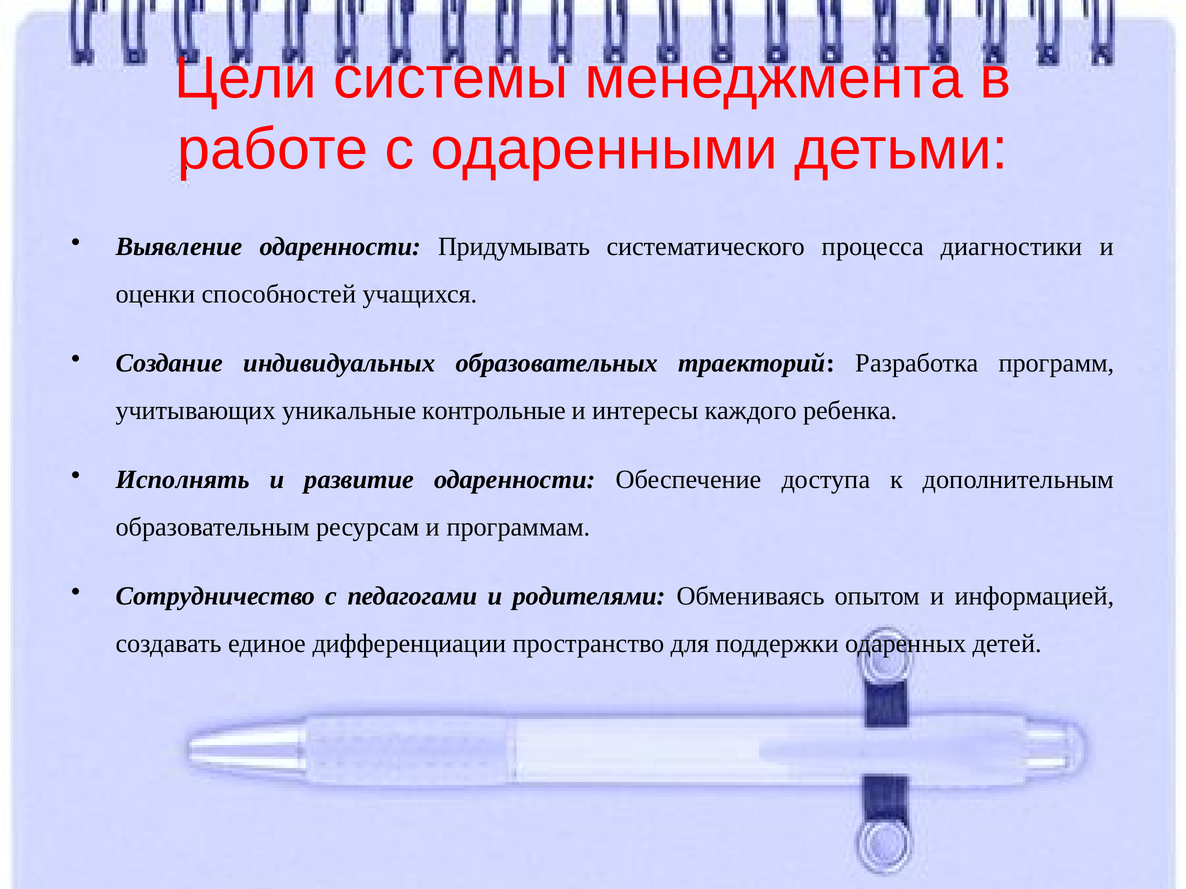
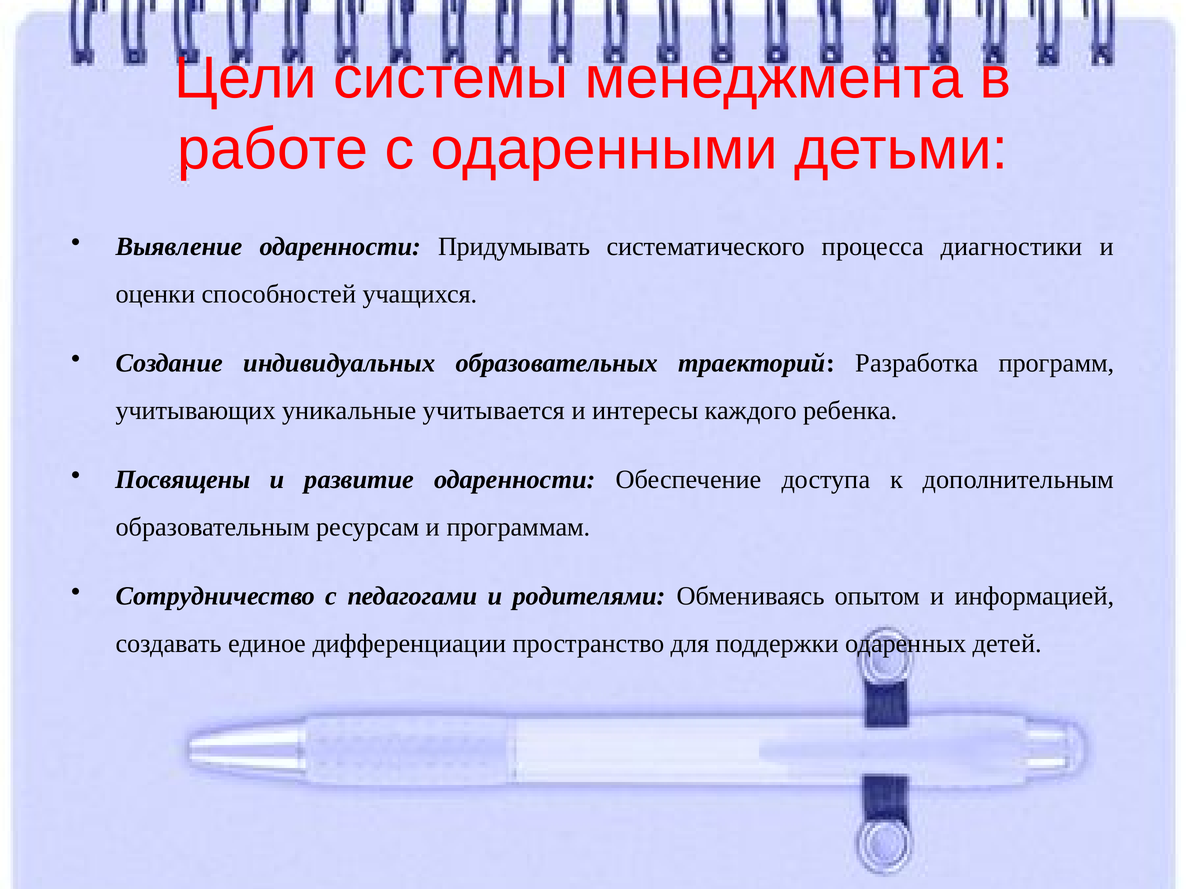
контрольные: контрольные -> учитывается (494, 411)
Исполнять: Исполнять -> Посвящены (183, 480)
